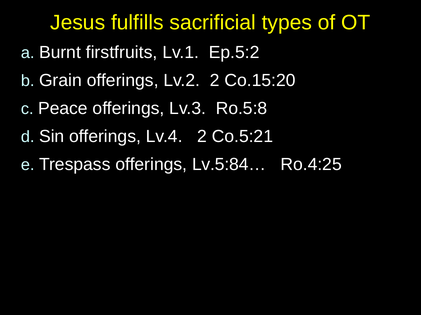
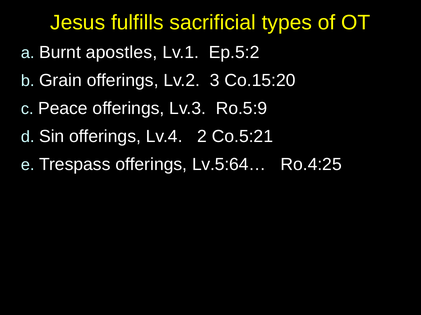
firstfruits: firstfruits -> apostles (122, 52)
Lv.2 2: 2 -> 3 (215, 81)
Ro.5:8: Ro.5:8 -> Ro.5:9 (242, 109)
Lv.5:84…: Lv.5:84… -> Lv.5:64… (229, 165)
